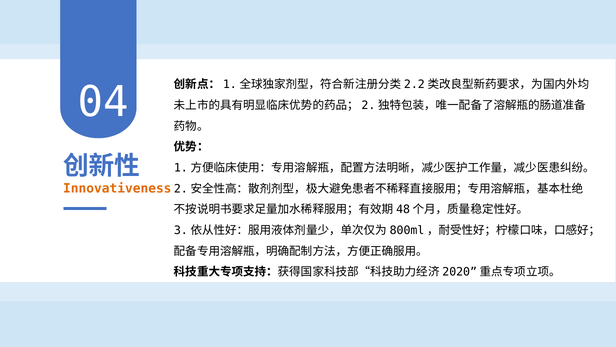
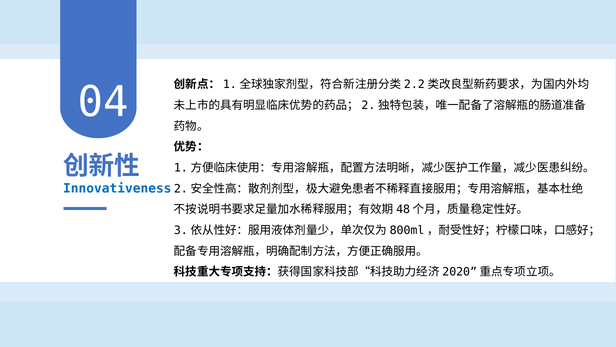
Innovativeness colour: orange -> blue (117, 188)
